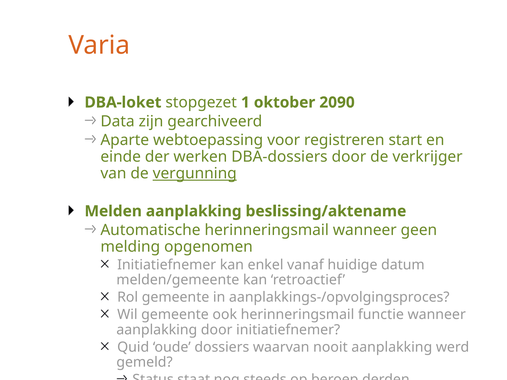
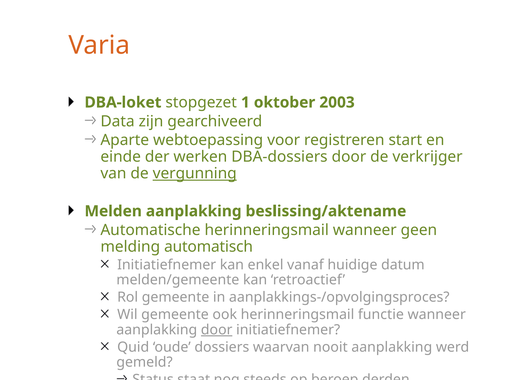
2090: 2090 -> 2003 (337, 102)
opgenomen: opgenomen -> automatisch (209, 247)
door underline: none -> present (217, 330)
